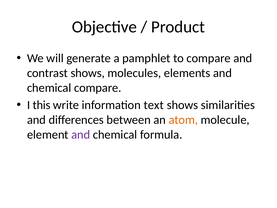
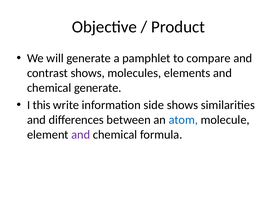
chemical compare: compare -> generate (98, 88)
text: text -> side (154, 105)
atom colour: orange -> blue (183, 120)
